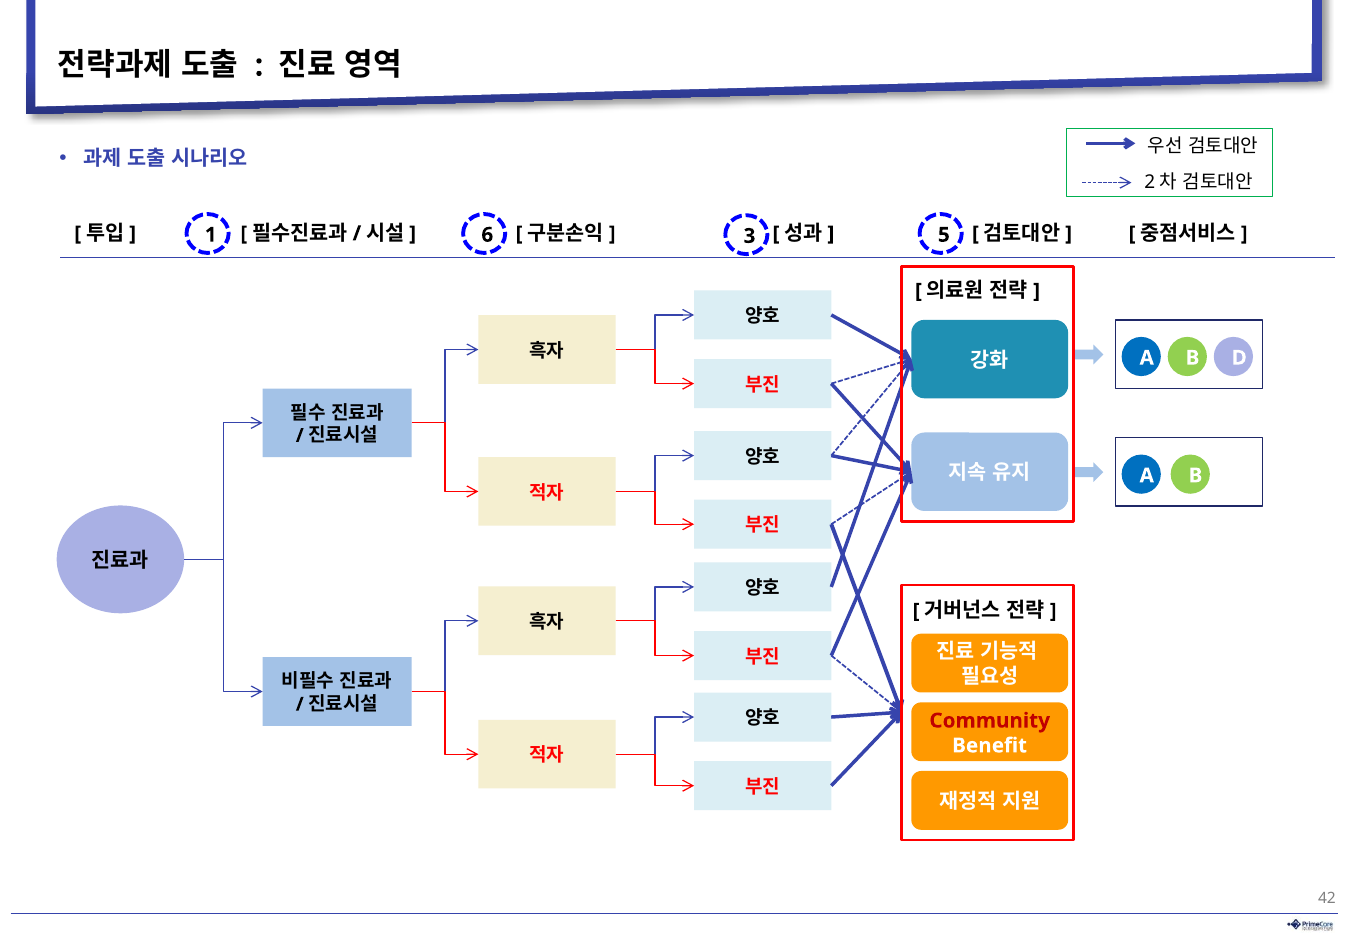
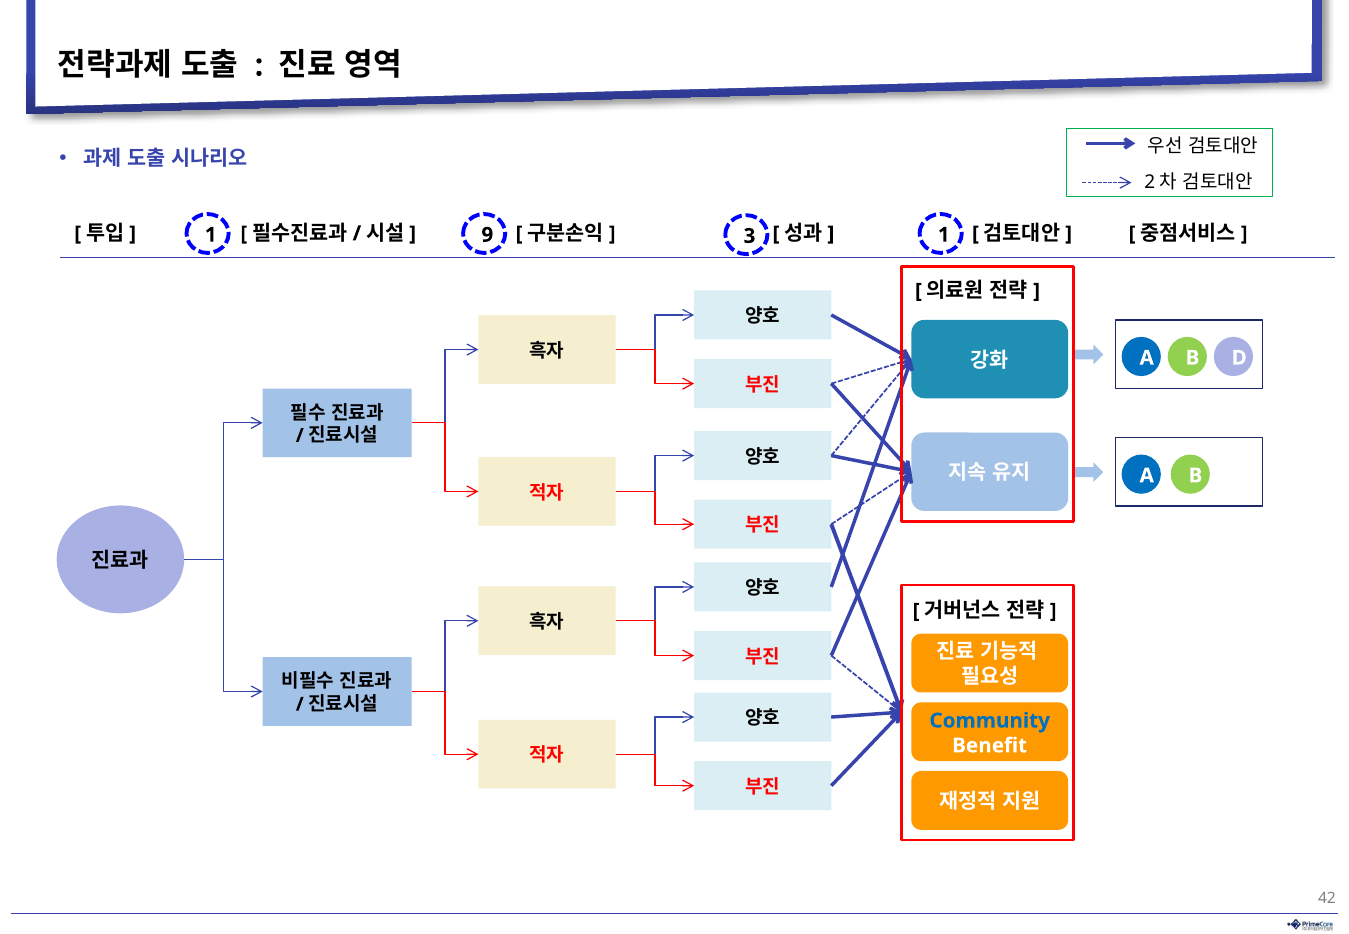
6: 6 -> 9 (487, 235)
3 5: 5 -> 1 (944, 235)
Community colour: red -> blue (990, 721)
